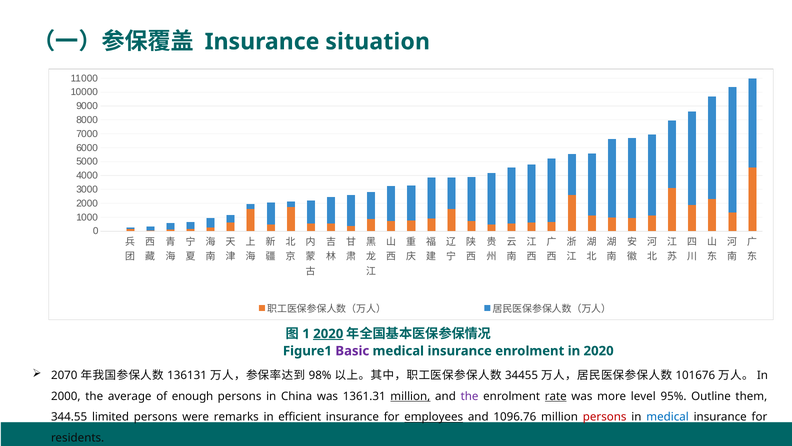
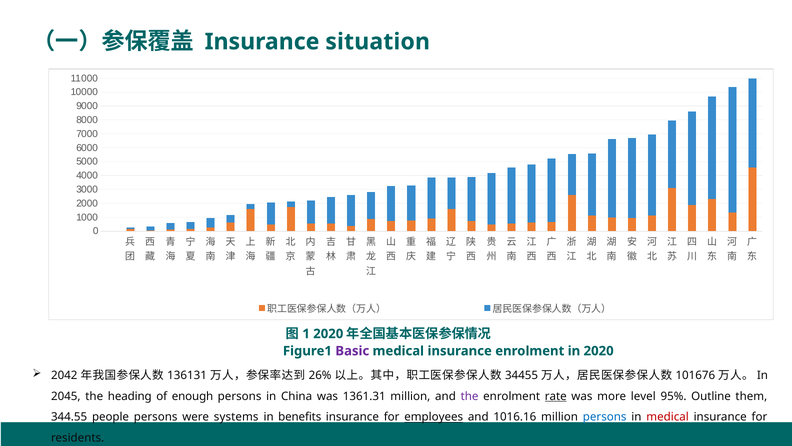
2020 underline: present -> none (328, 333)
2070: 2070 -> 2042 (64, 375)
98%: 98% -> 26% (320, 375)
2000: 2000 -> 2045 (66, 396)
average: average -> heading (130, 396)
million underline: present -> none (410, 396)
limited: limited -> people (110, 417)
remarks: remarks -> systems (236, 417)
efficient: efficient -> benefits (300, 417)
1096.76: 1096.76 -> 1016.16 (515, 417)
persons colour: red -> blue (605, 417)
medical colour: blue -> red (668, 417)
